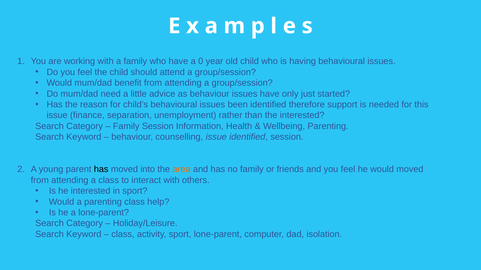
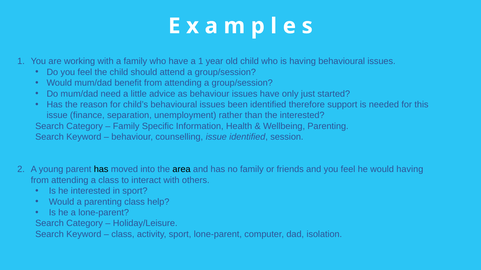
a 0: 0 -> 1 (201, 61)
Family Session: Session -> Specific (158, 126)
area colour: orange -> black (182, 170)
would moved: moved -> having (410, 170)
